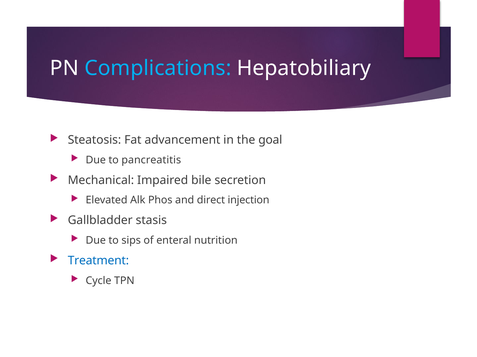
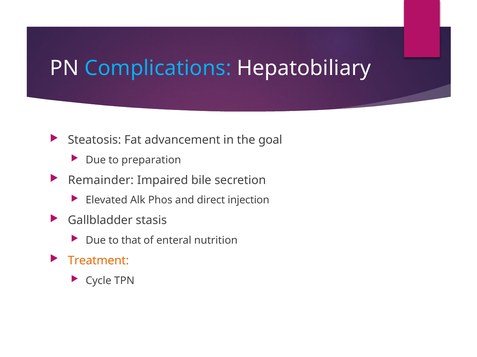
pancreatitis: pancreatitis -> preparation (151, 160)
Mechanical: Mechanical -> Remainder (101, 180)
sips: sips -> that (131, 241)
Treatment colour: blue -> orange (98, 261)
